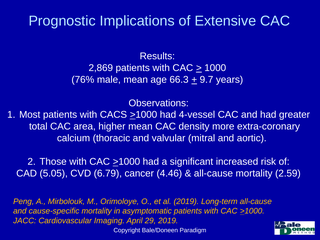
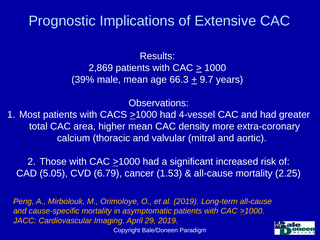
76%: 76% -> 39% (83, 80)
4.46: 4.46 -> 1.53 (169, 173)
2.59: 2.59 -> 2.25 (288, 173)
